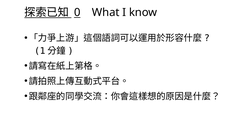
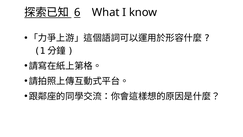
0: 0 -> 6 (77, 12)
